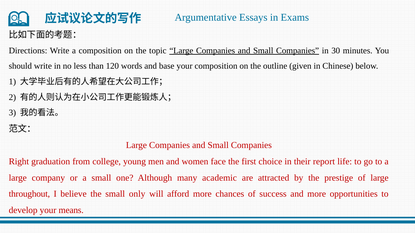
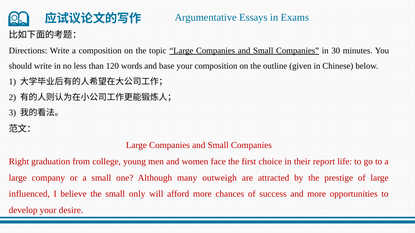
academic: academic -> outweigh (220, 178)
throughout: throughout -> influenced (29, 194)
means: means -> desire (71, 211)
